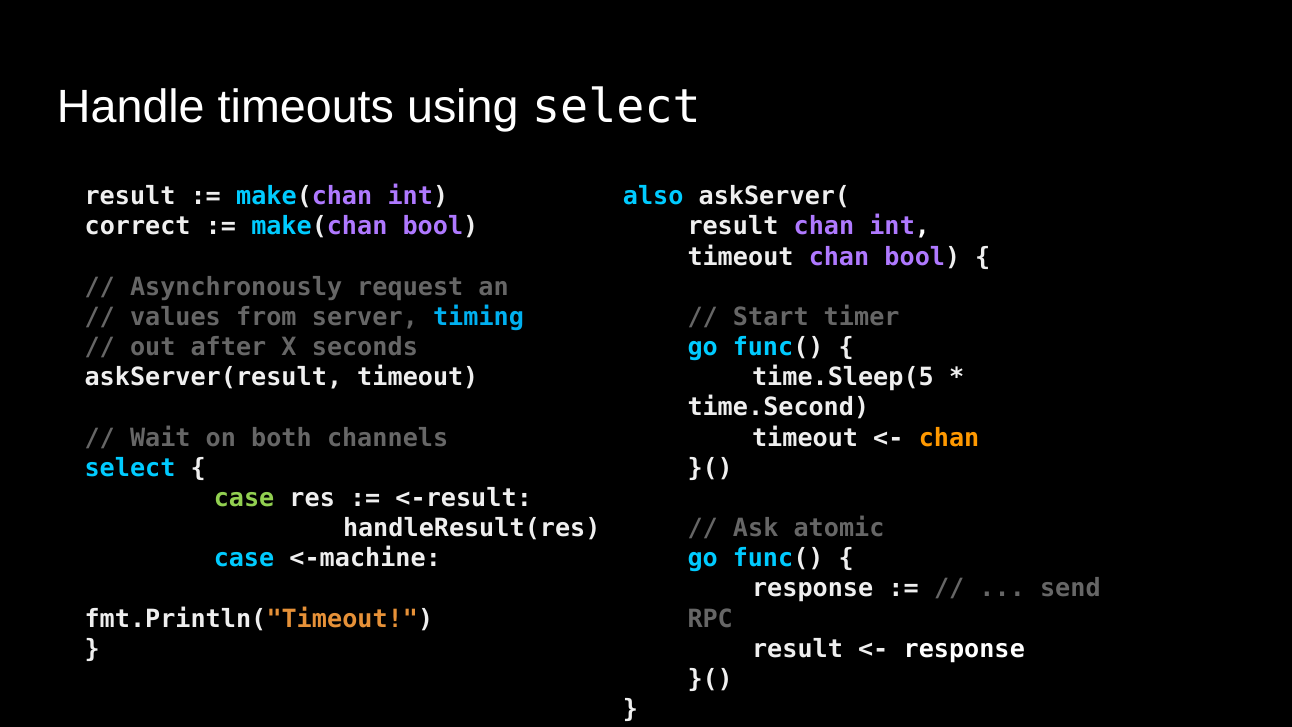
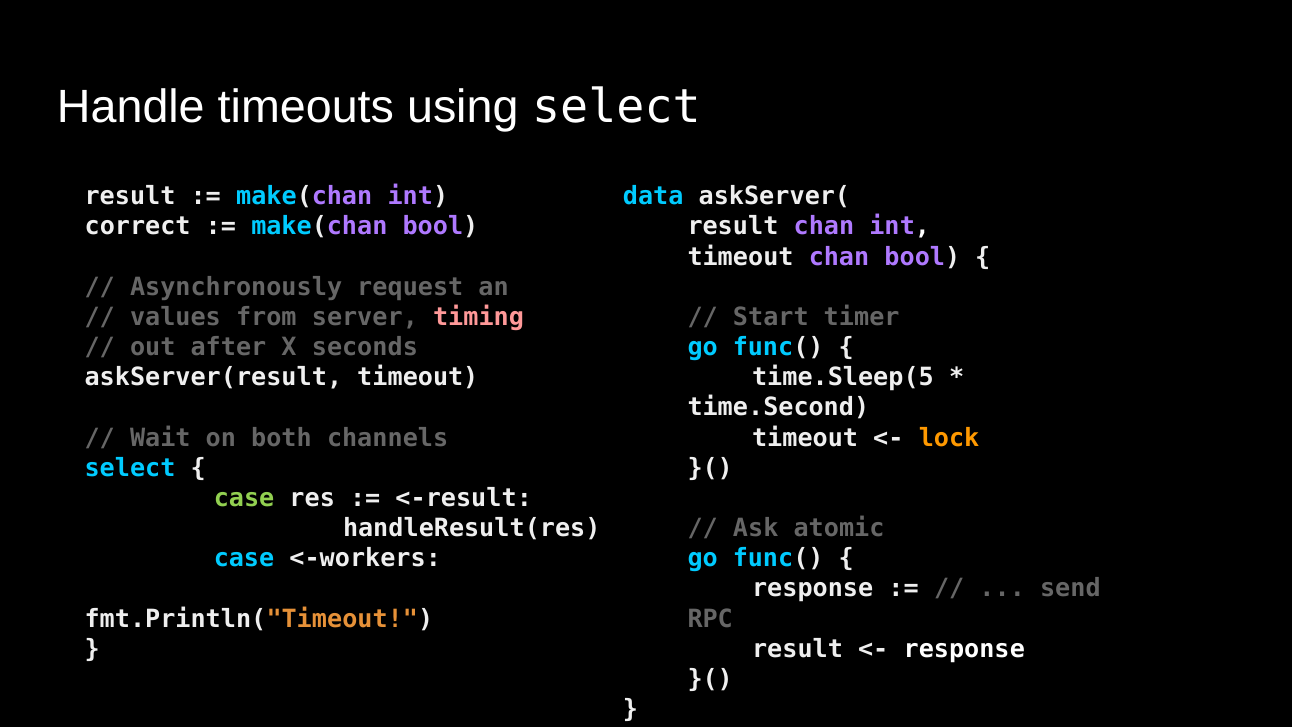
also: also -> data (653, 196)
timing colour: light blue -> pink (478, 317)
chan: chan -> lock (949, 438)
<-machine: <-machine -> <-workers (365, 558)
